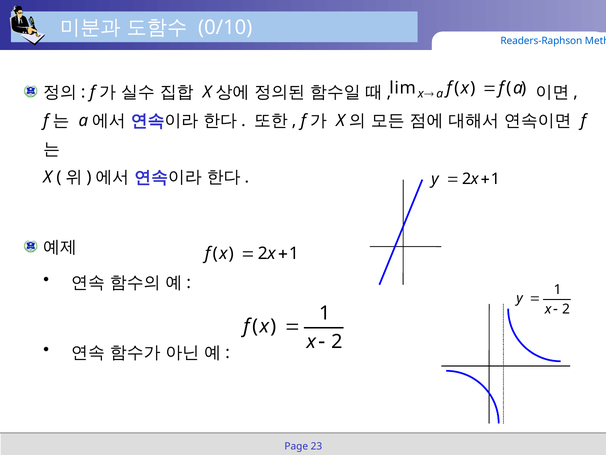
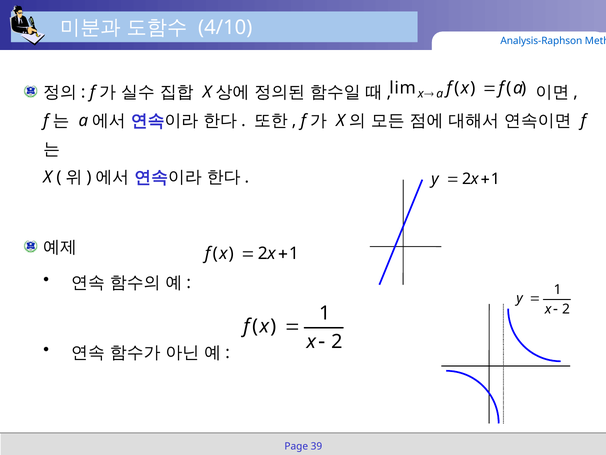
0/10: 0/10 -> 4/10 (225, 27)
Readers-Raphson: Readers-Raphson -> Analysis-Raphson (541, 41)
23: 23 -> 39 (316, 446)
